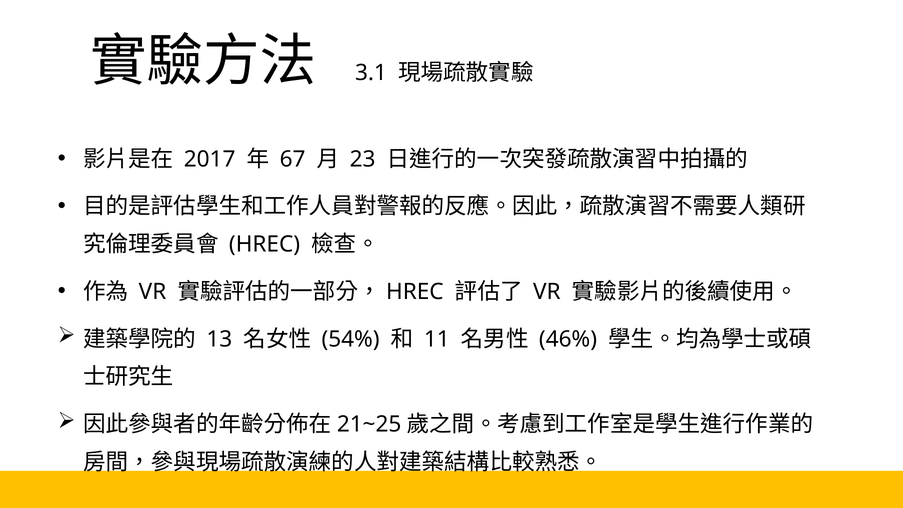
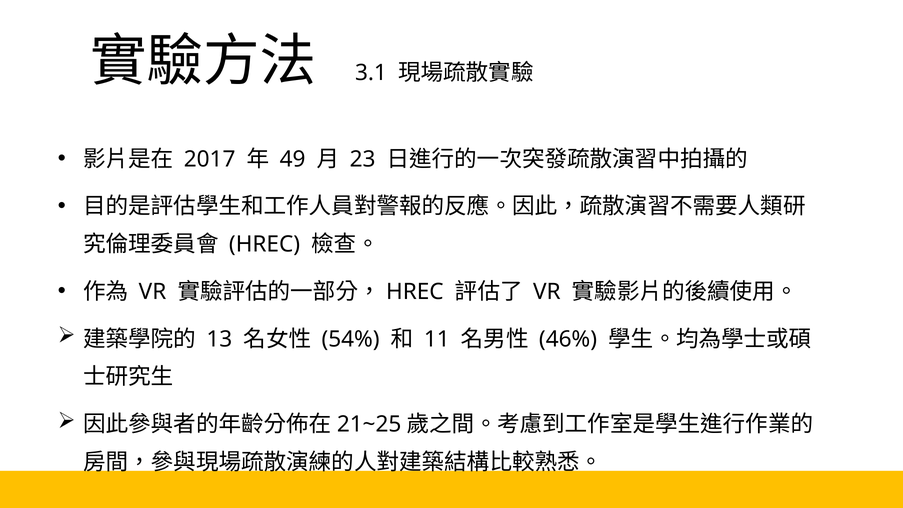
67: 67 -> 49 (293, 159)
